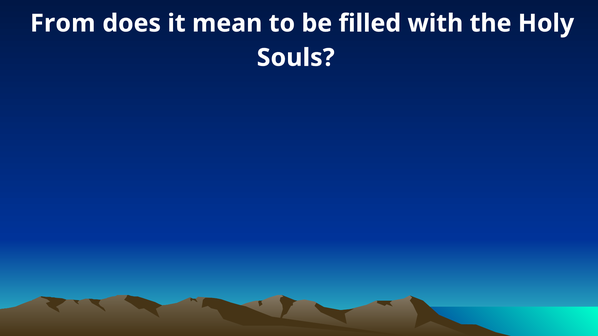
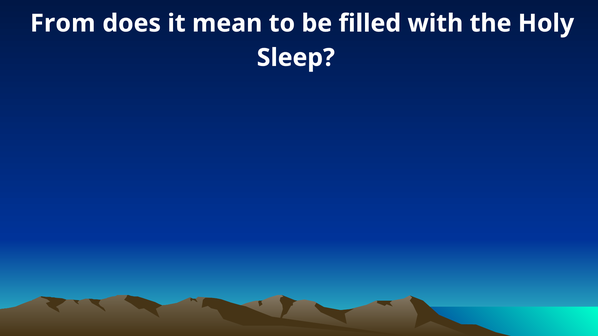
Souls: Souls -> Sleep (296, 58)
